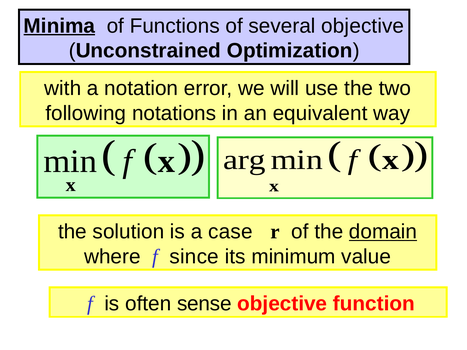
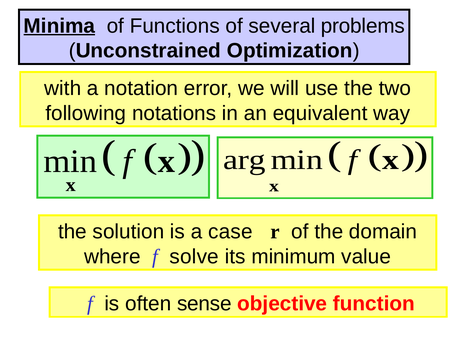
several objective: objective -> problems (363, 26)
domain underline: present -> none (383, 232)
since: since -> solve (194, 257)
